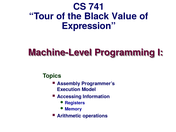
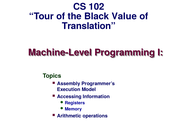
741: 741 -> 102 (96, 7)
Expression: Expression -> Translation (89, 26)
